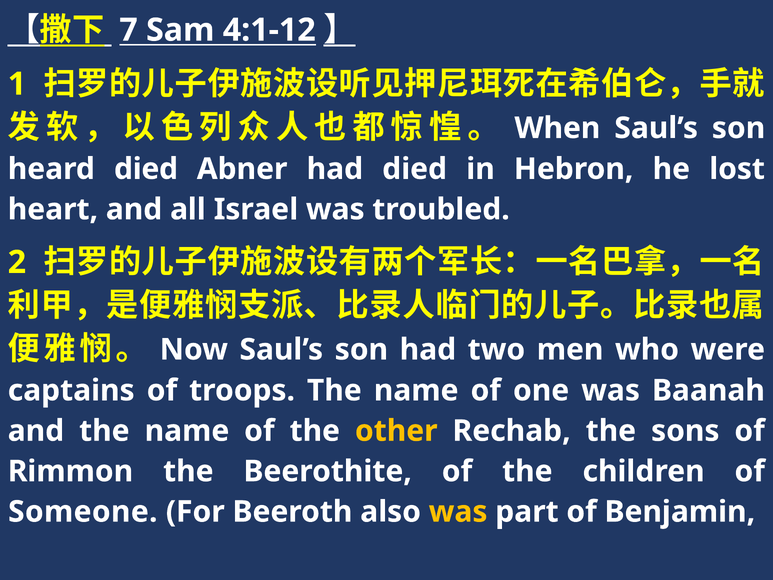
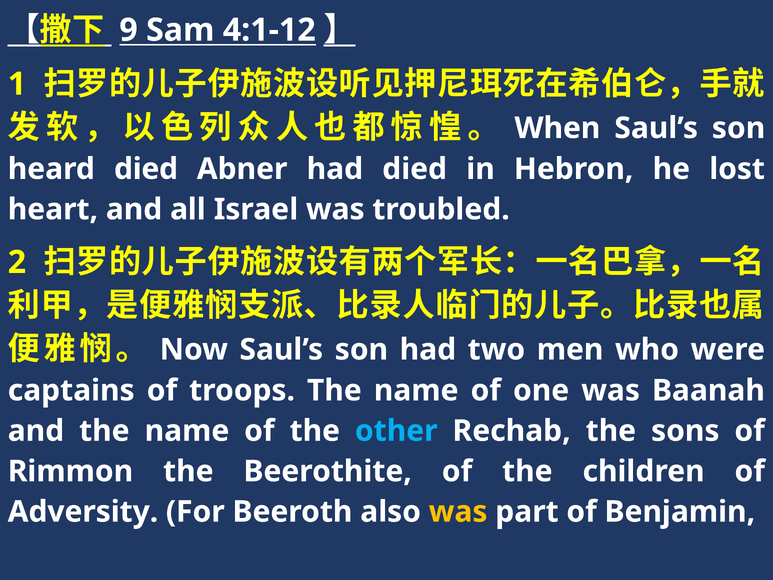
7: 7 -> 9 (129, 30)
other colour: yellow -> light blue (396, 431)
Someone: Someone -> Adversity (83, 512)
